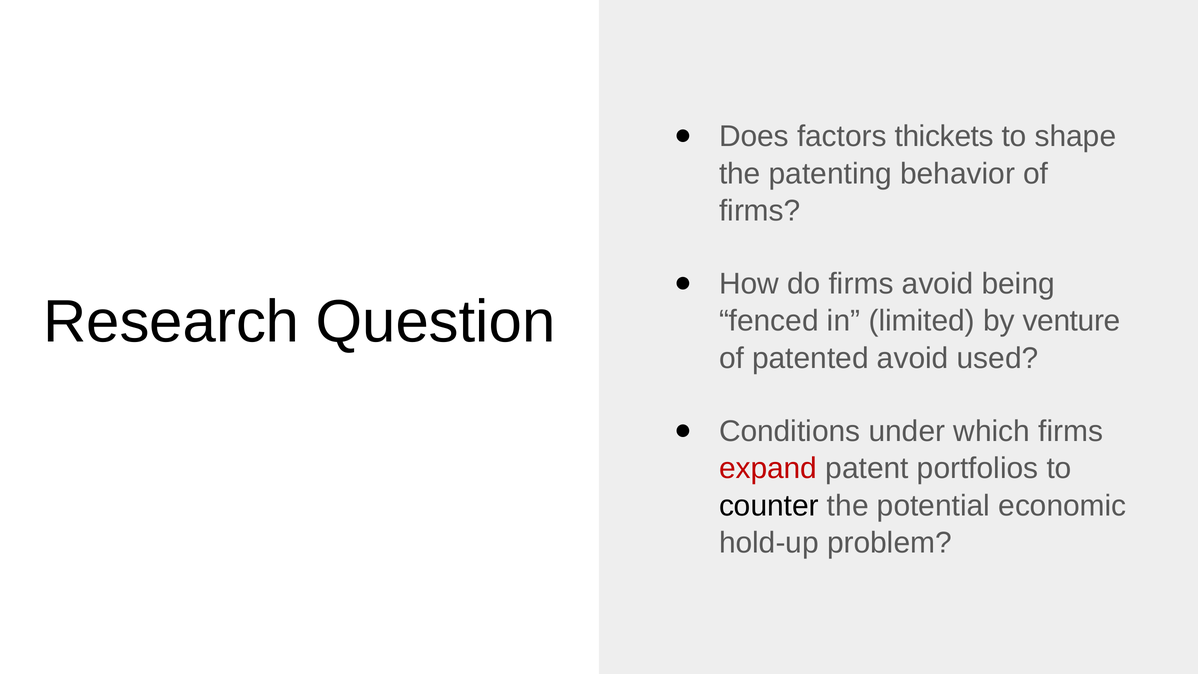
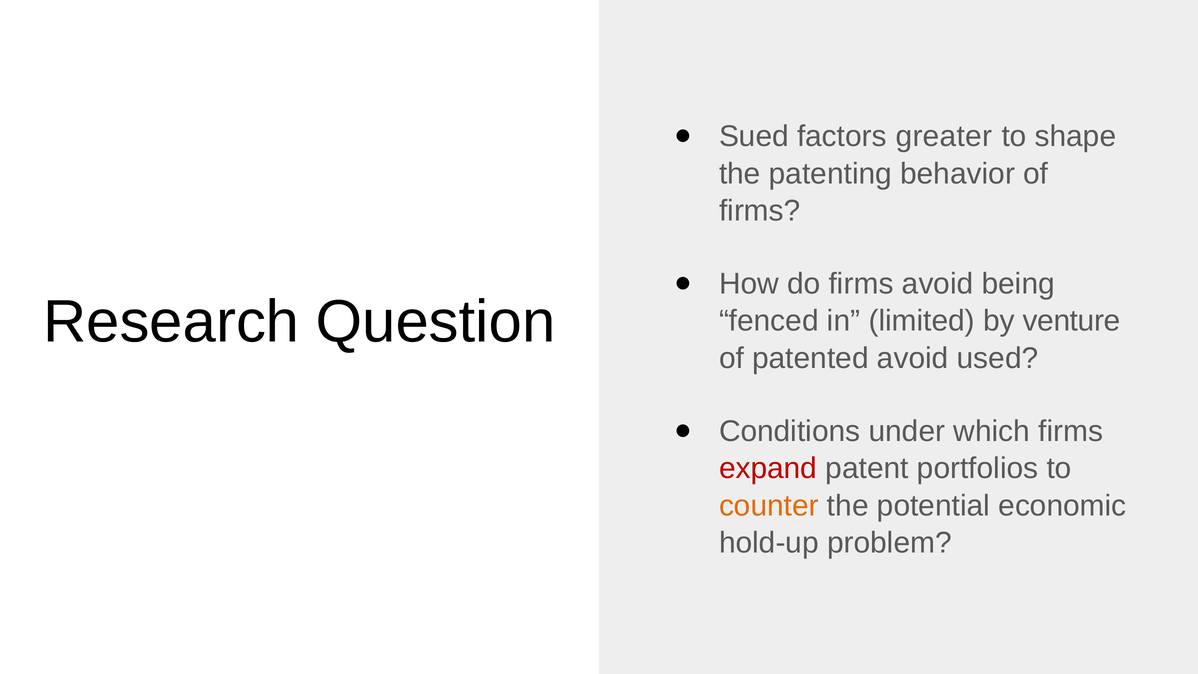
Does: Does -> Sued (754, 136)
thickets: thickets -> greater (944, 136)
counter colour: black -> orange (769, 506)
